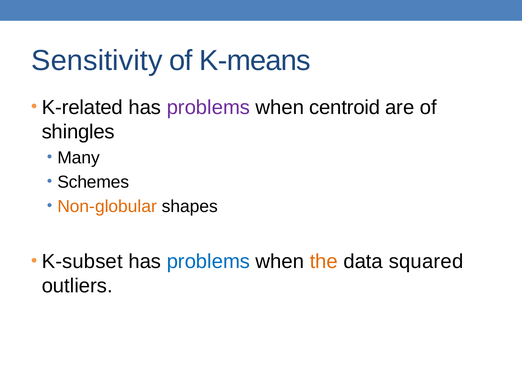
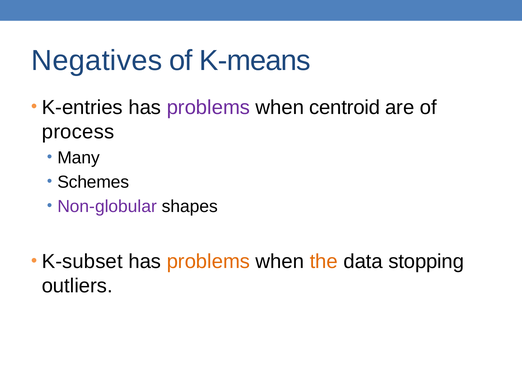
Sensitivity: Sensitivity -> Negatives (97, 61)
K-related: K-related -> K-entries (82, 108)
shingles: shingles -> process (78, 132)
Non-globular colour: orange -> purple (107, 207)
problems colour: blue -> orange (208, 262)
squared: squared -> stopping (426, 262)
